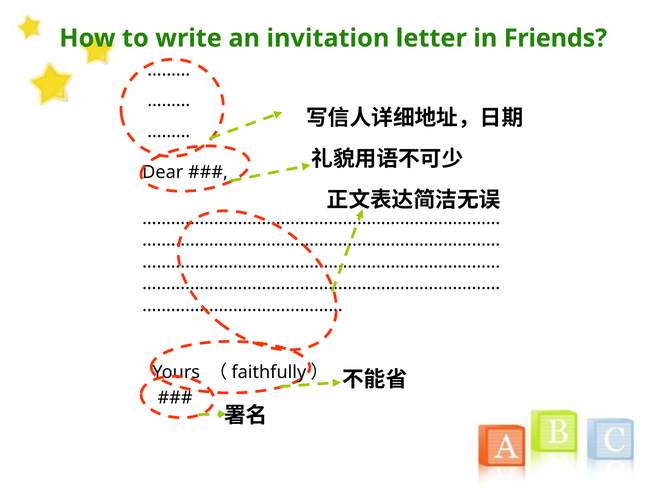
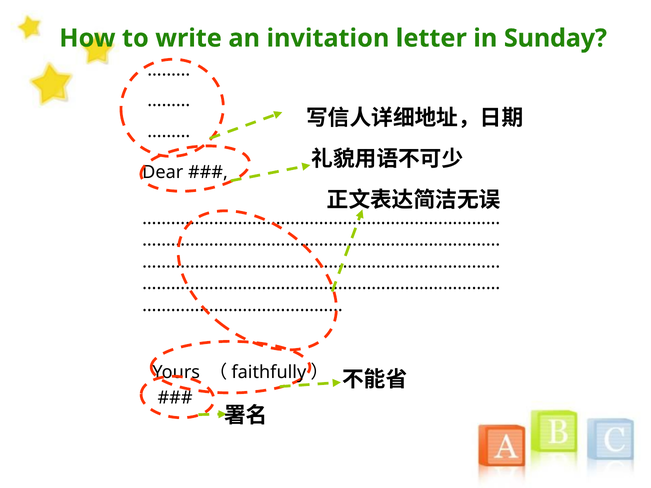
Friends: Friends -> Sunday (555, 38)
